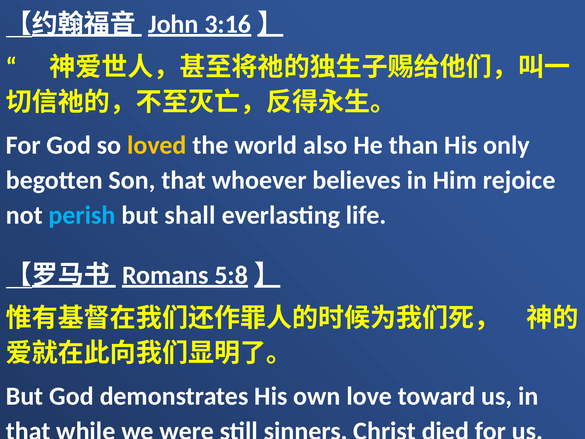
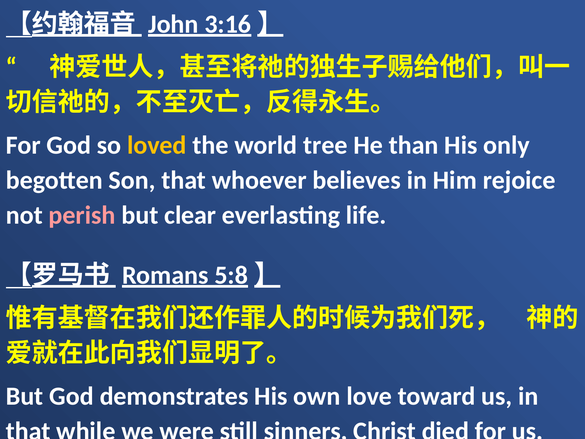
also: also -> tree (325, 145)
perish colour: light blue -> pink (82, 215)
shall: shall -> clear (190, 215)
